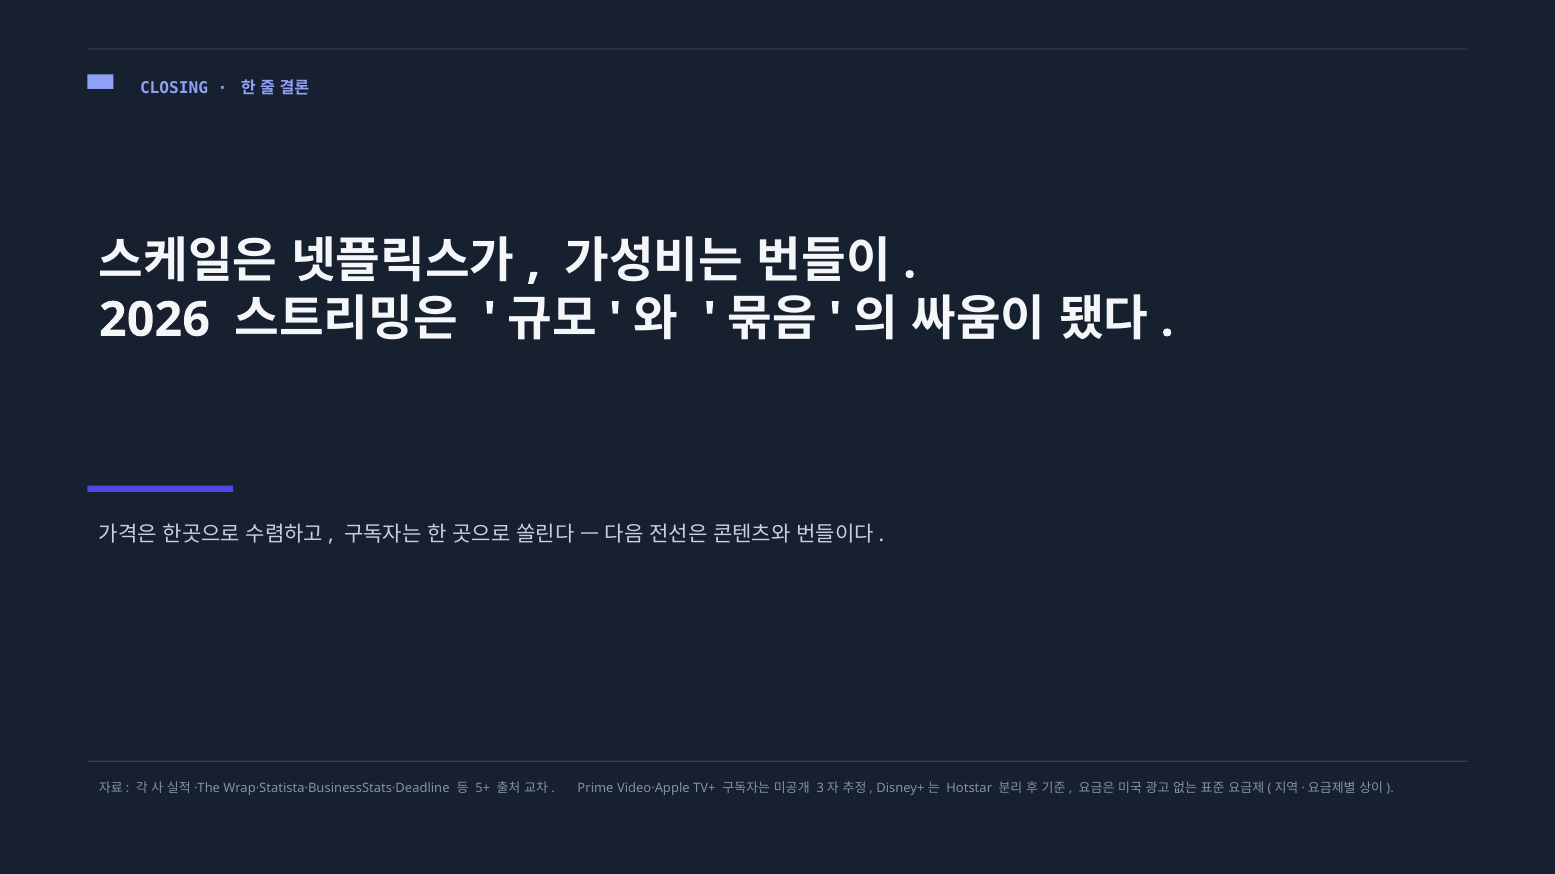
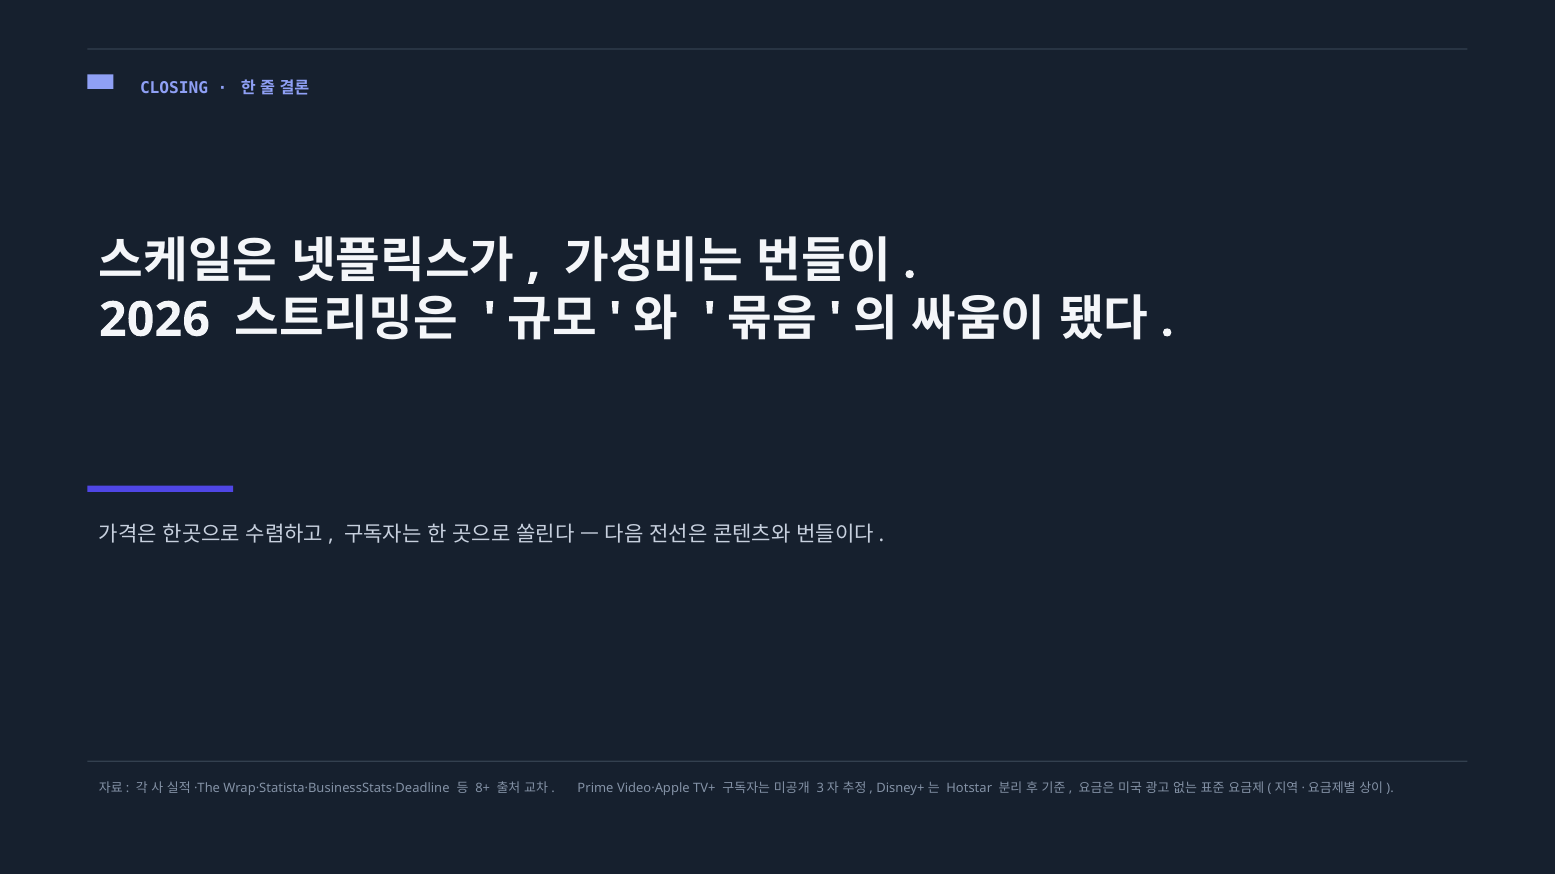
5+: 5+ -> 8+ (483, 789)
